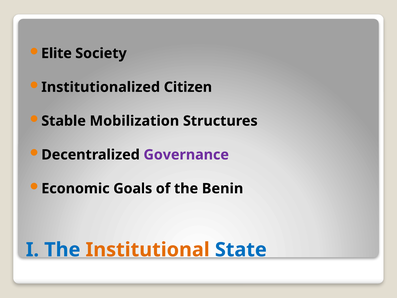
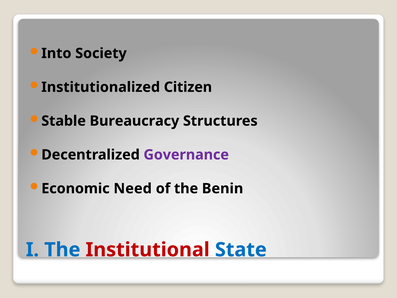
Elite: Elite -> Into (56, 53)
Mobilization: Mobilization -> Bureaucracy (134, 121)
Goals: Goals -> Need (133, 188)
Institutional colour: orange -> red (148, 250)
